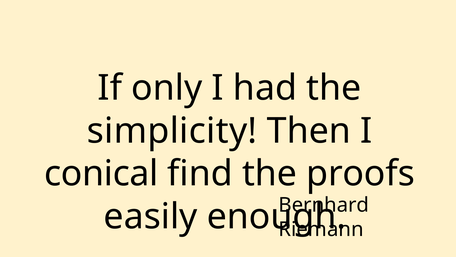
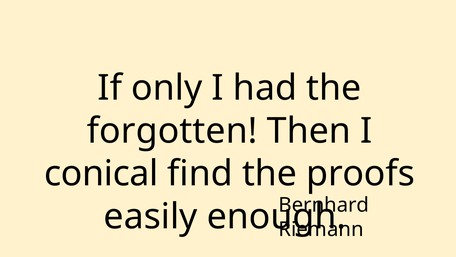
simplicity: simplicity -> forgotten (172, 131)
